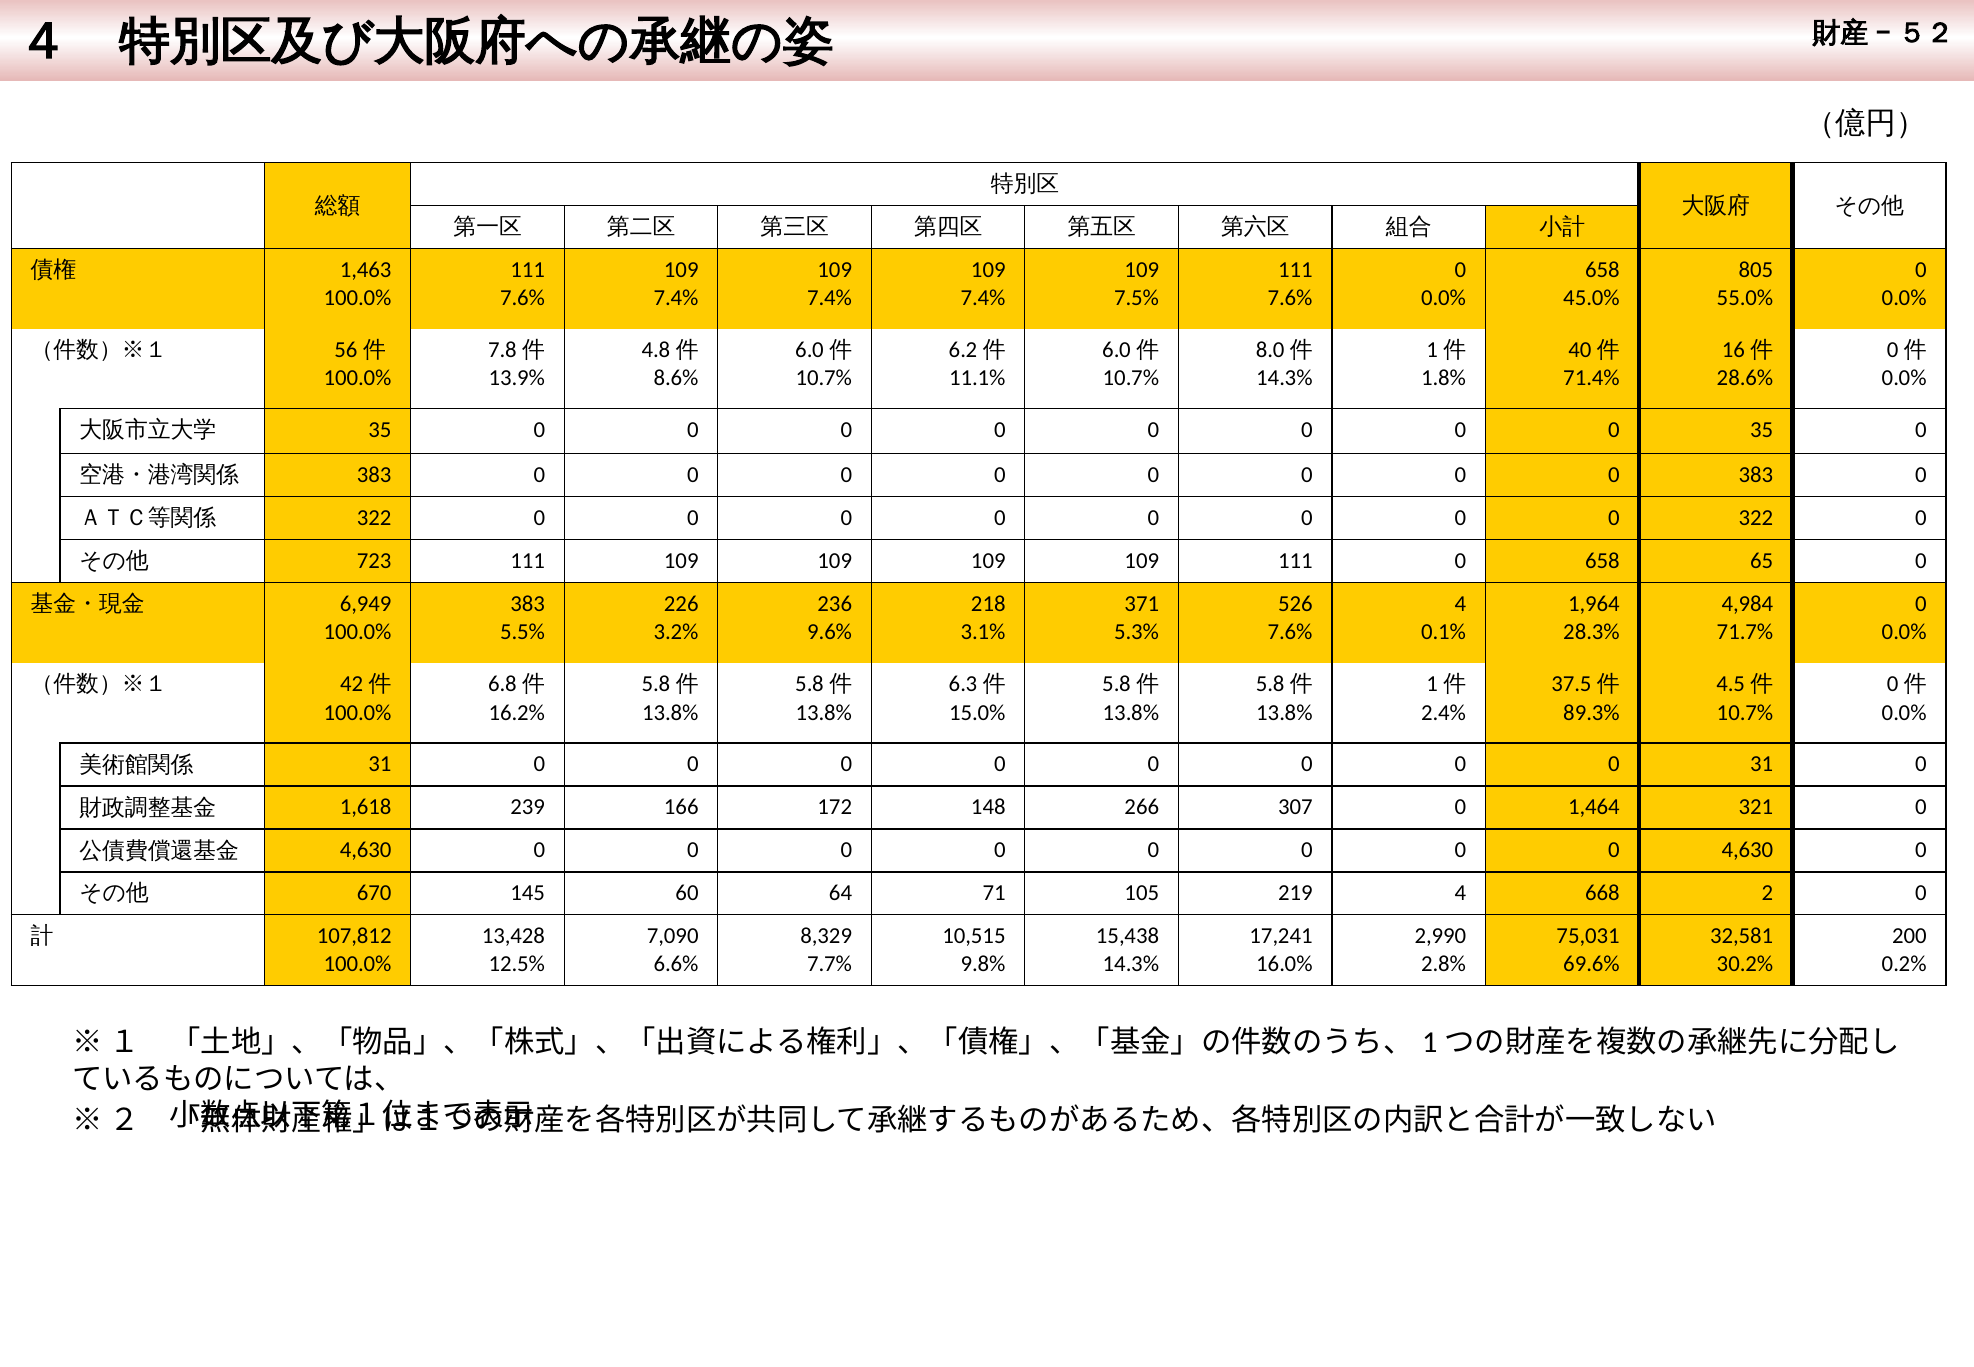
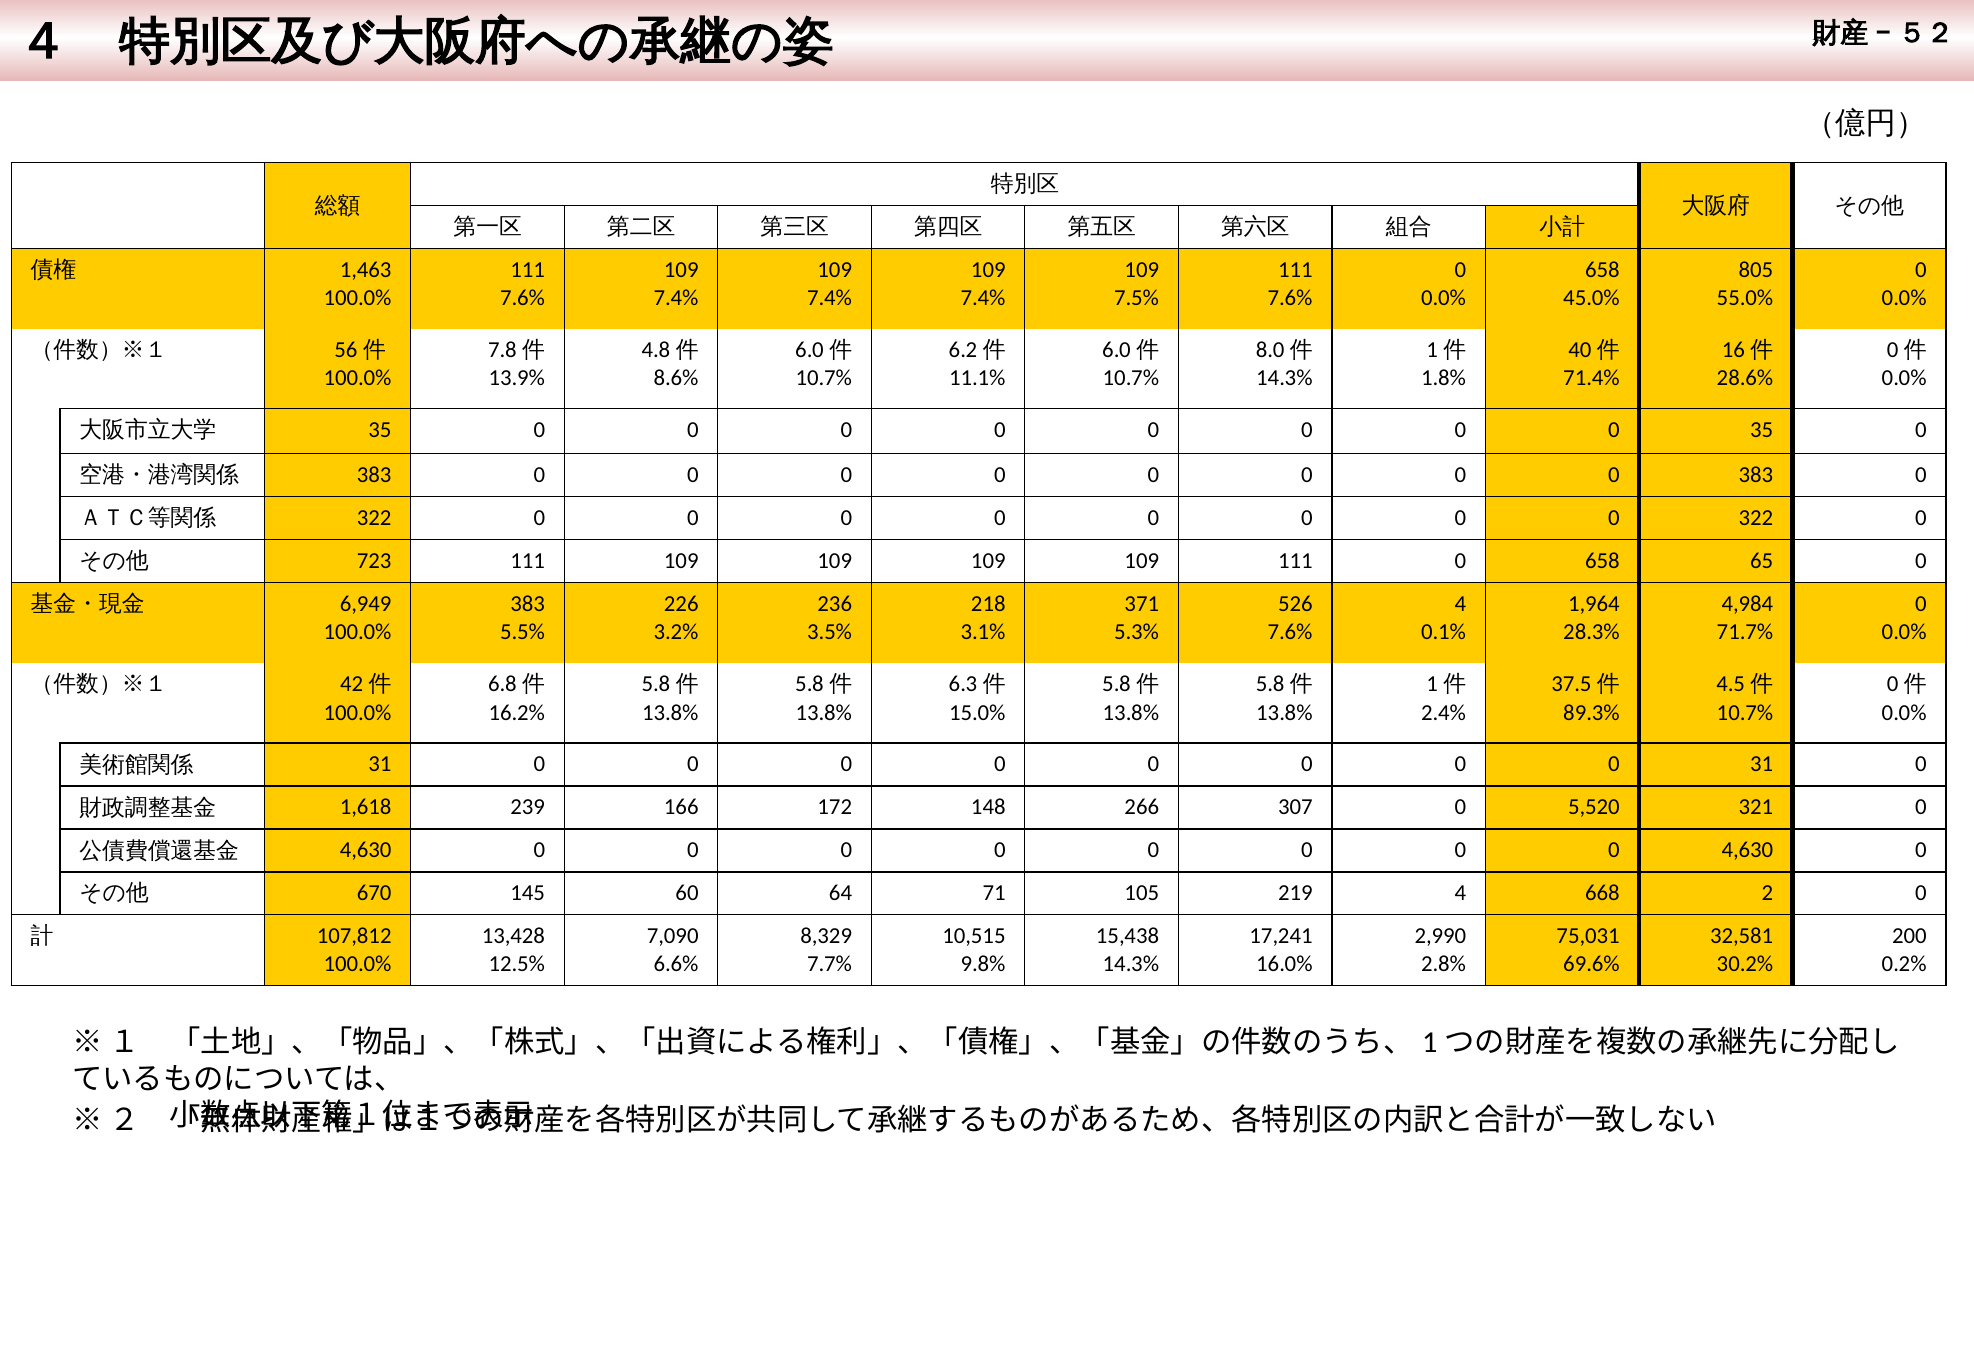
9.6%: 9.6% -> 3.5% (830, 632)
1,464: 1,464 -> 5,520 (1594, 807)
